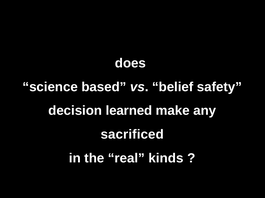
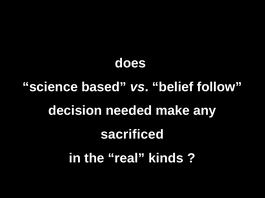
safety: safety -> follow (219, 87)
learned: learned -> needed (129, 111)
